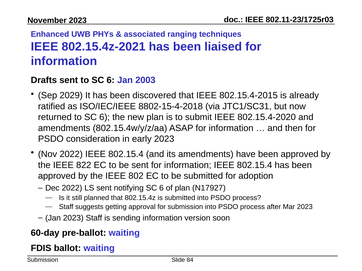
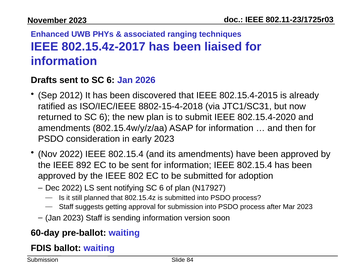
802.15.4z-2021: 802.15.4z-2021 -> 802.15.4z-2017 (104, 47)
2003: 2003 -> 2026 (145, 80)
2029: 2029 -> 2012 (71, 96)
822: 822 -> 892 (84, 165)
